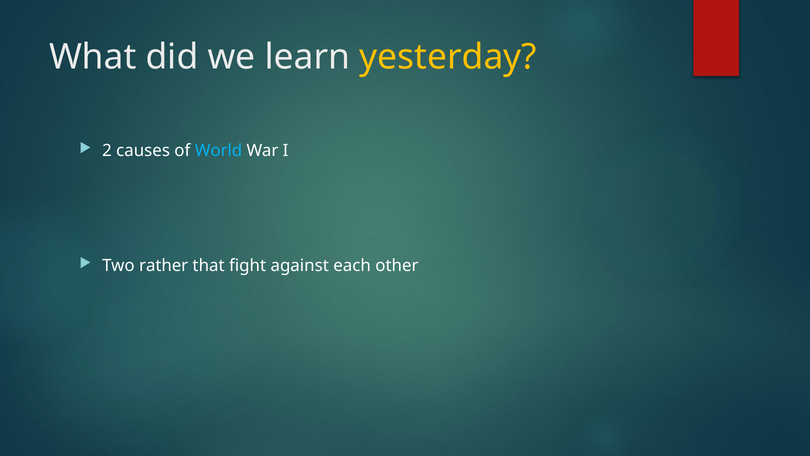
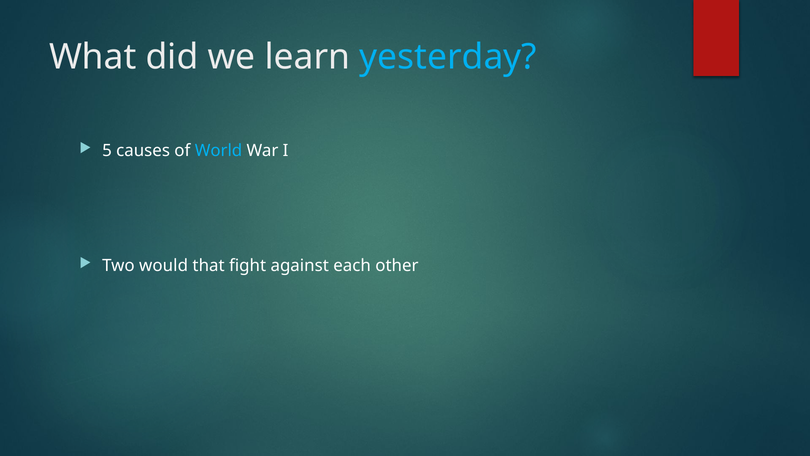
yesterday colour: yellow -> light blue (448, 57)
2: 2 -> 5 (107, 151)
rather: rather -> would (164, 266)
